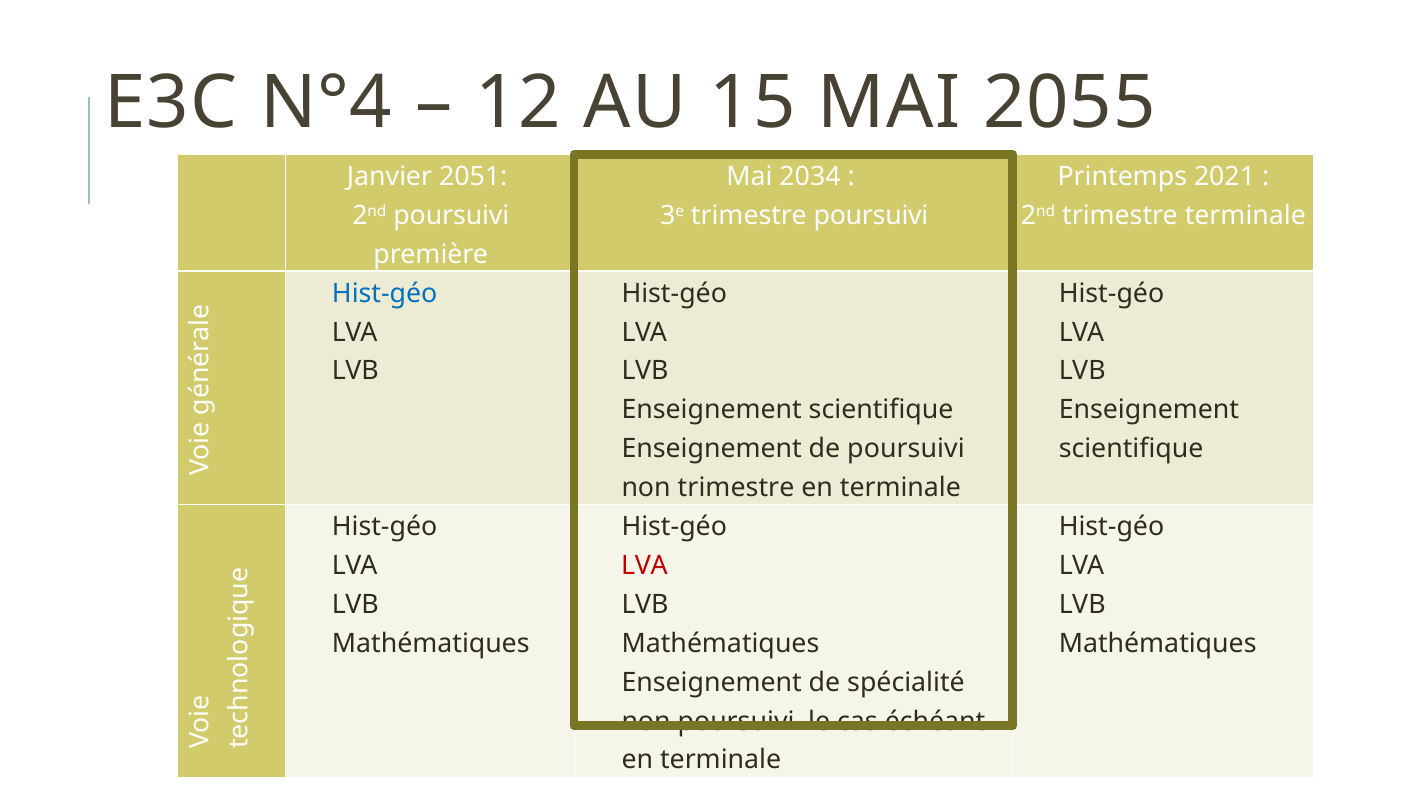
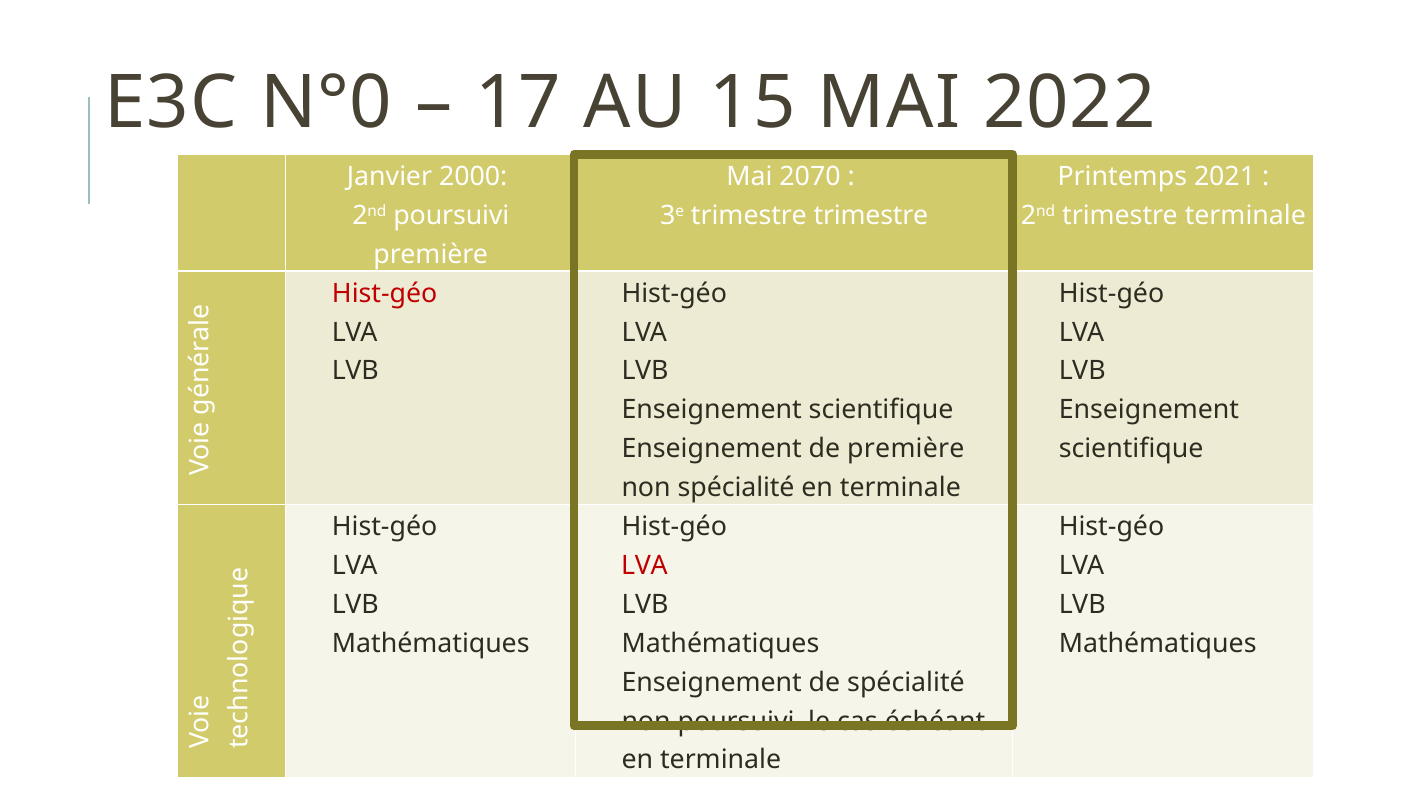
N°4: N°4 -> N°0 (326, 103)
12: 12 -> 17 (518, 103)
2055: 2055 -> 2022 (1070, 103)
2051: 2051 -> 2000 (473, 177)
2034: 2034 -> 2070 (810, 177)
trimestre poursuivi: poursuivi -> trimestre (871, 216)
Hist-géo colour: blue -> red (385, 293)
de poursuivi: poursuivi -> première (906, 449)
non trimestre: trimestre -> spécialité (736, 488)
